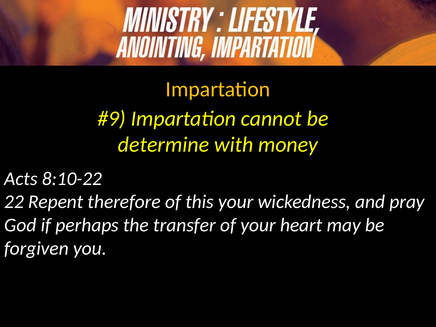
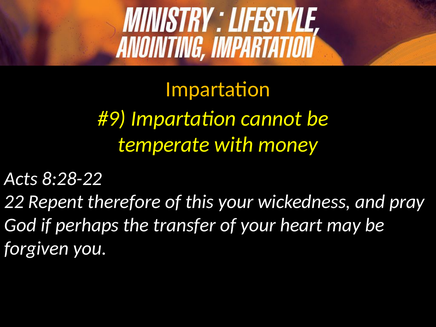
determine: determine -> temperate (164, 145)
8:10-22: 8:10-22 -> 8:28-22 (72, 179)
